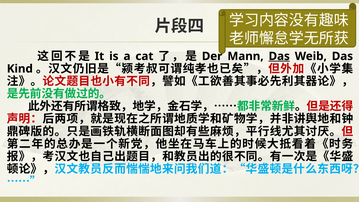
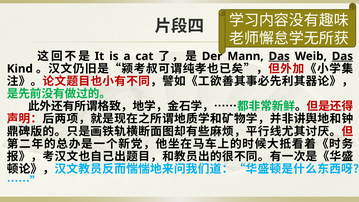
Das underline: none -> present (342, 56)
